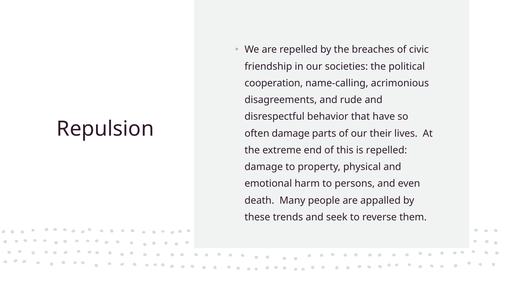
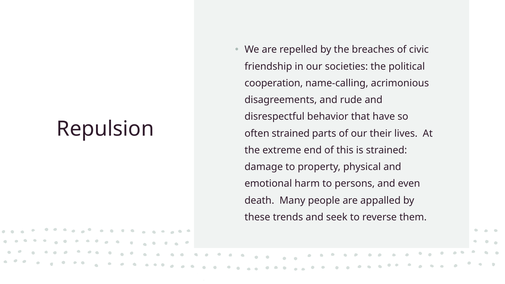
often damage: damage -> strained (291, 133)
is repelled: repelled -> strained (387, 150)
